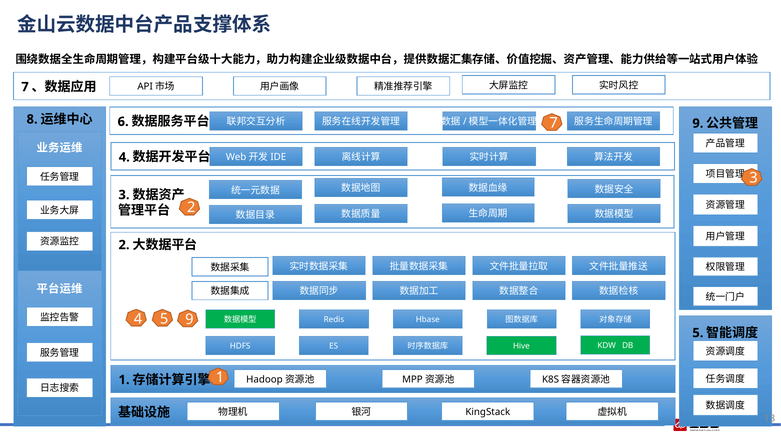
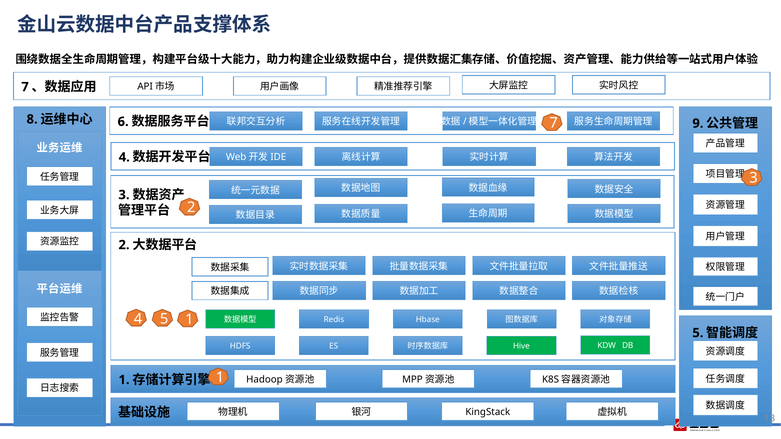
4 9: 9 -> 1 (189, 320)
